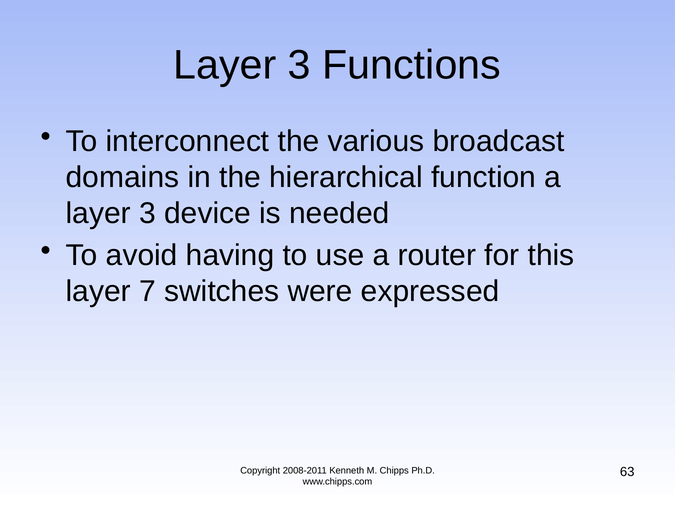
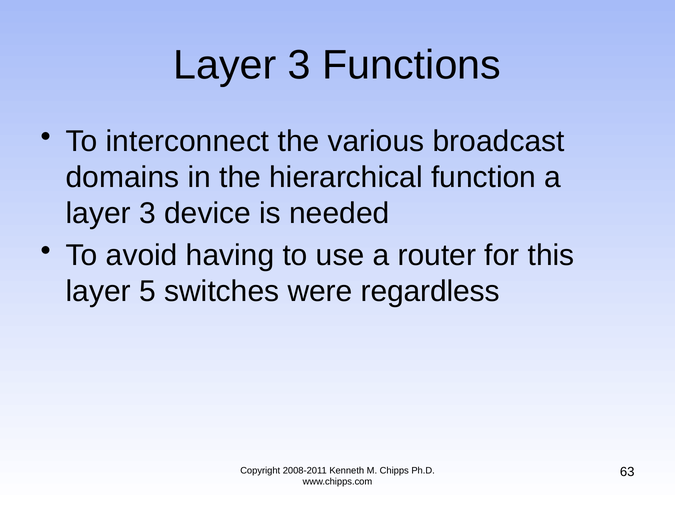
7: 7 -> 5 (147, 292)
expressed: expressed -> regardless (430, 292)
